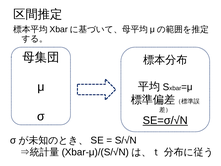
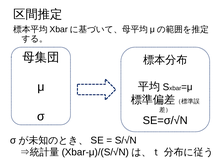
SE=σ/√N underline: present -> none (165, 120)
